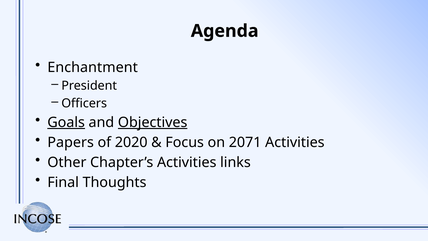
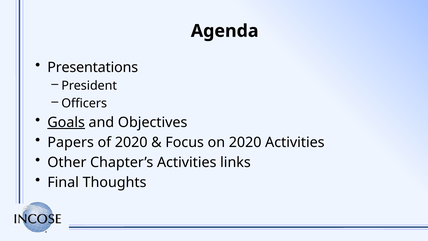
Enchantment: Enchantment -> Presentations (93, 67)
Objectives underline: present -> none (153, 122)
on 2071: 2071 -> 2020 (245, 142)
